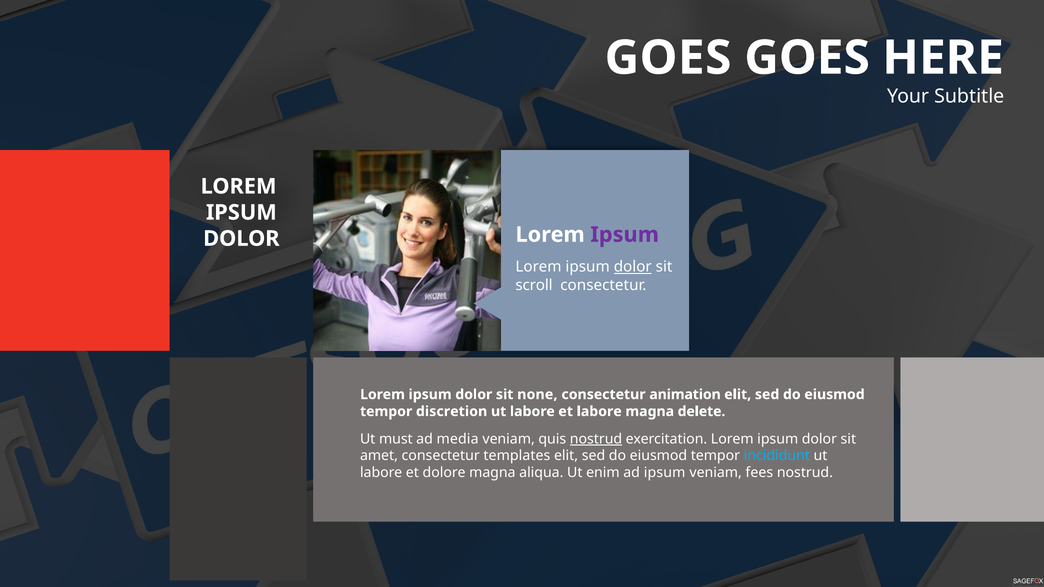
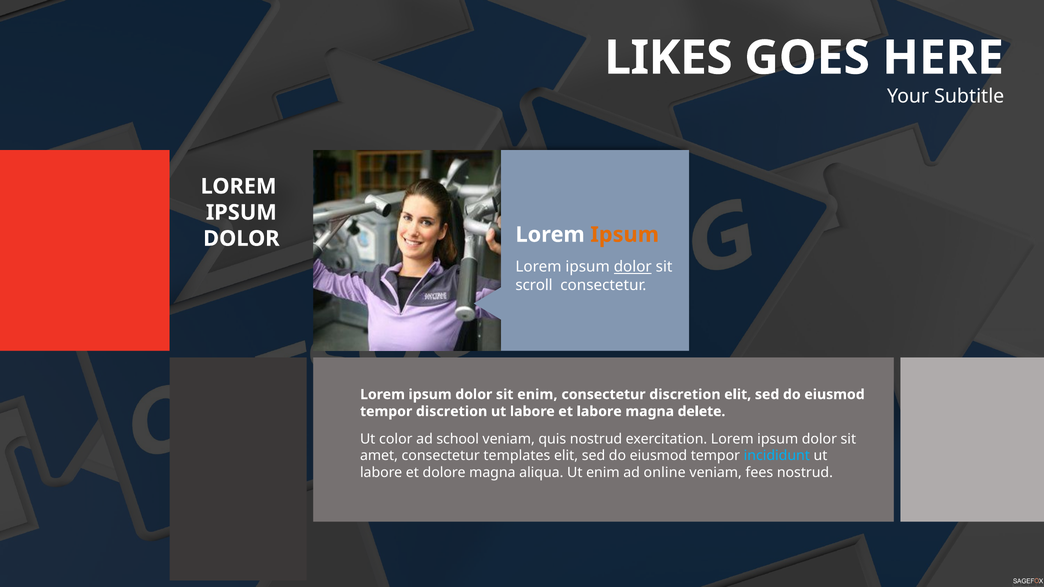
GOES: GOES -> LIKES (668, 58)
Ipsum colour: purple -> orange (625, 235)
sit none: none -> enim (537, 395)
consectetur animation: animation -> discretion (685, 395)
must: must -> color (396, 439)
media: media -> school (458, 439)
nostrud underline: present -> none (596, 439)
ad ipsum: ipsum -> online (665, 473)
